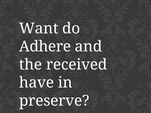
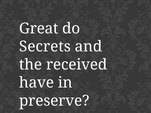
Want: Want -> Great (39, 28)
Adhere: Adhere -> Secrets (45, 47)
